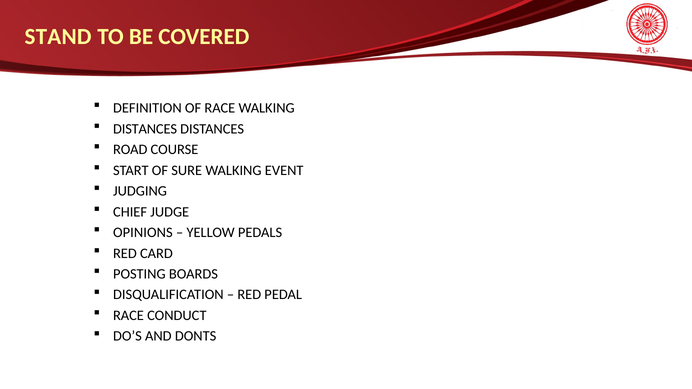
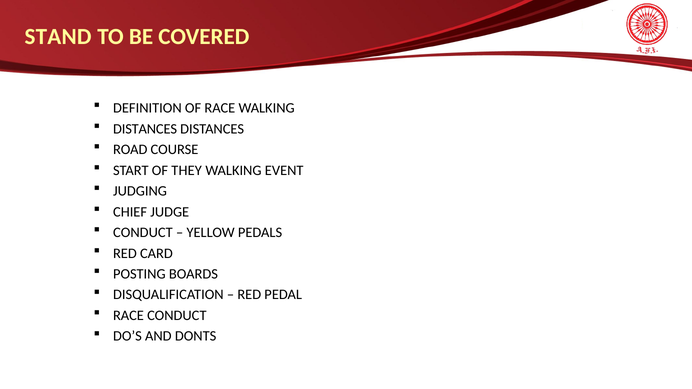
SURE: SURE -> THEY (187, 170)
OPINIONS: OPINIONS -> CONDUCT (143, 233)
